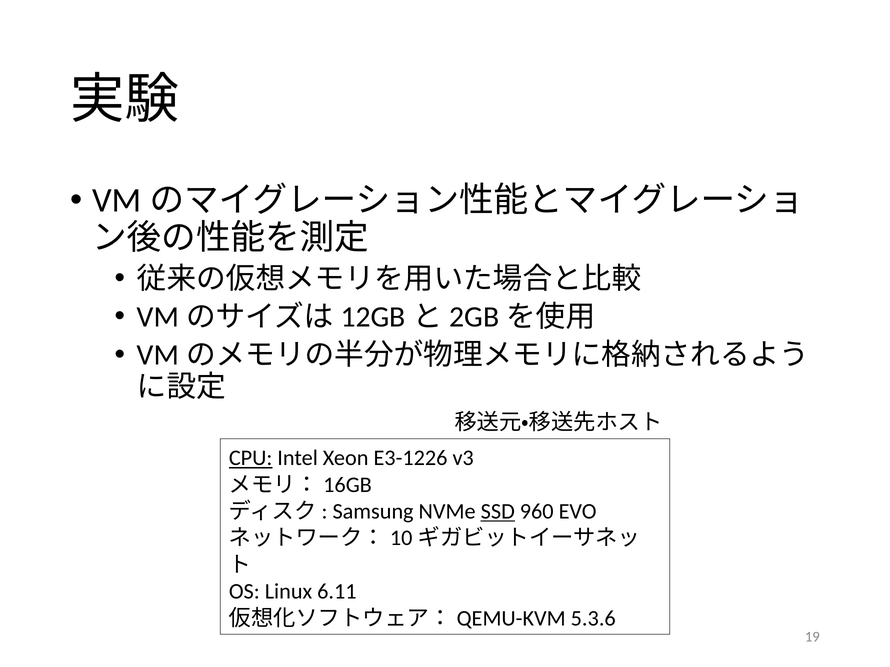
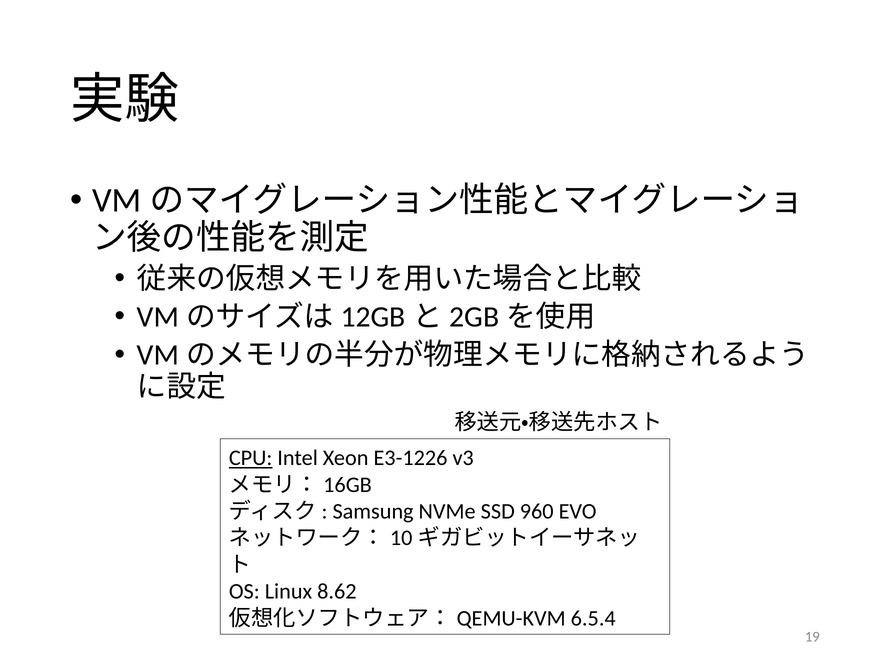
SSD underline: present -> none (498, 512)
6.11: 6.11 -> 8.62 (337, 592)
5.3.6: 5.3.6 -> 6.5.4 (593, 619)
